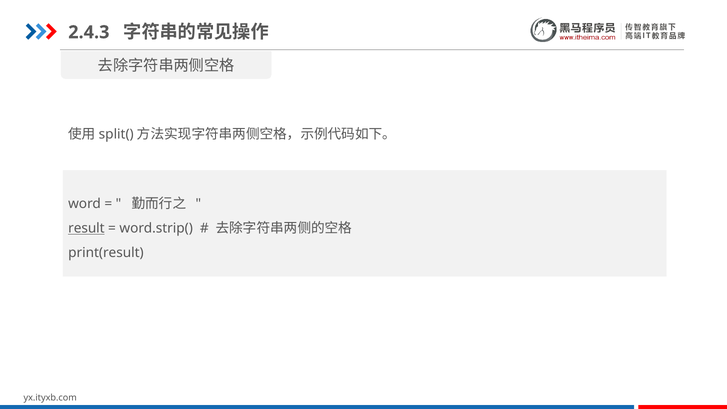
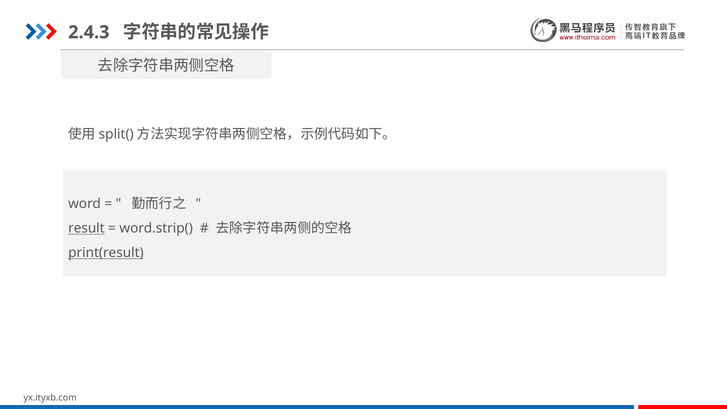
print(result underline: none -> present (106, 253)
